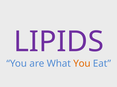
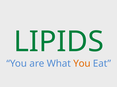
LIPIDS colour: purple -> green (59, 42)
